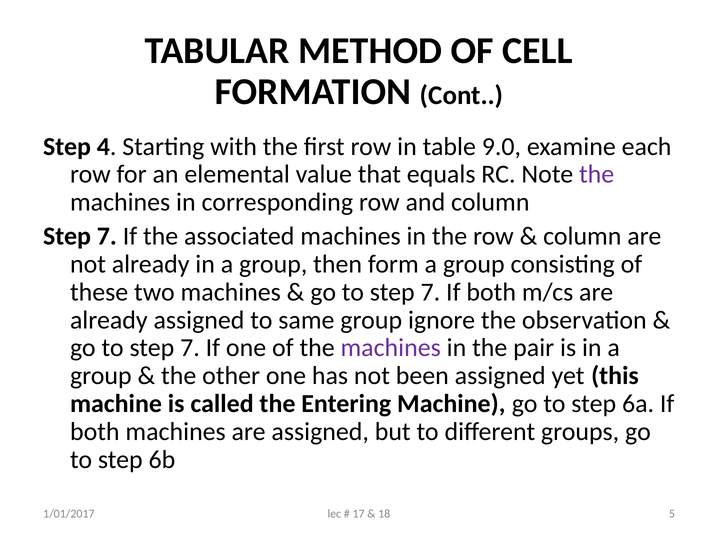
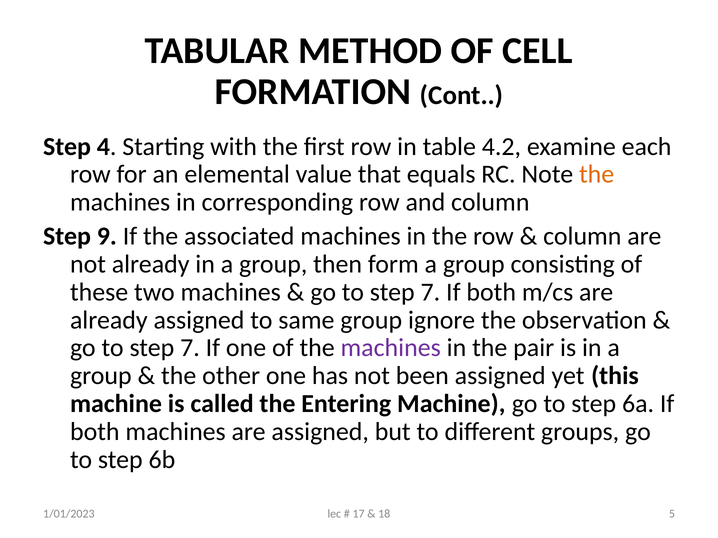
9.0: 9.0 -> 4.2 (501, 147)
the colour: purple -> orange (597, 175)
7: 7 -> 9 (107, 236)
1/01/2017: 1/01/2017 -> 1/01/2023 (69, 514)
